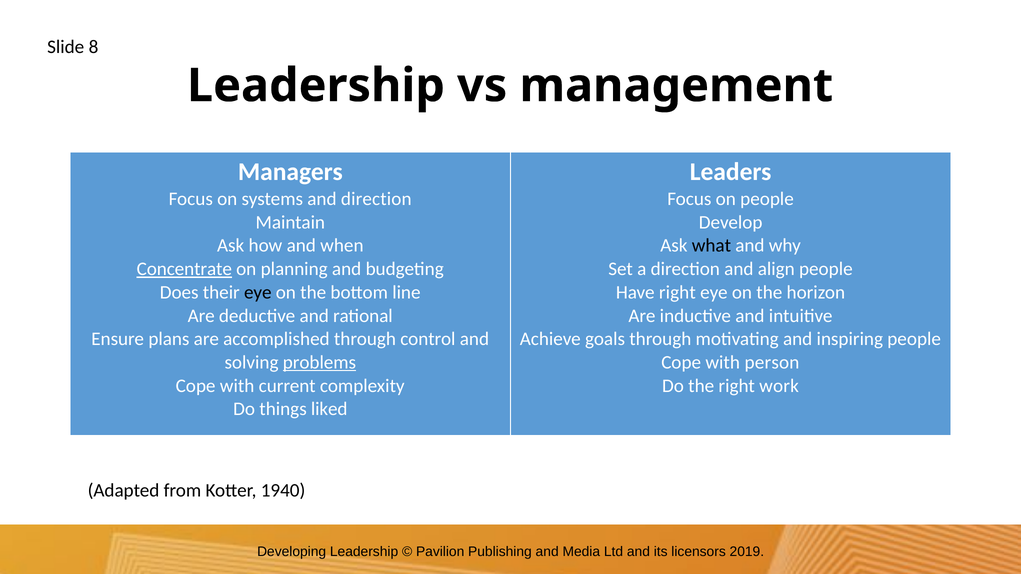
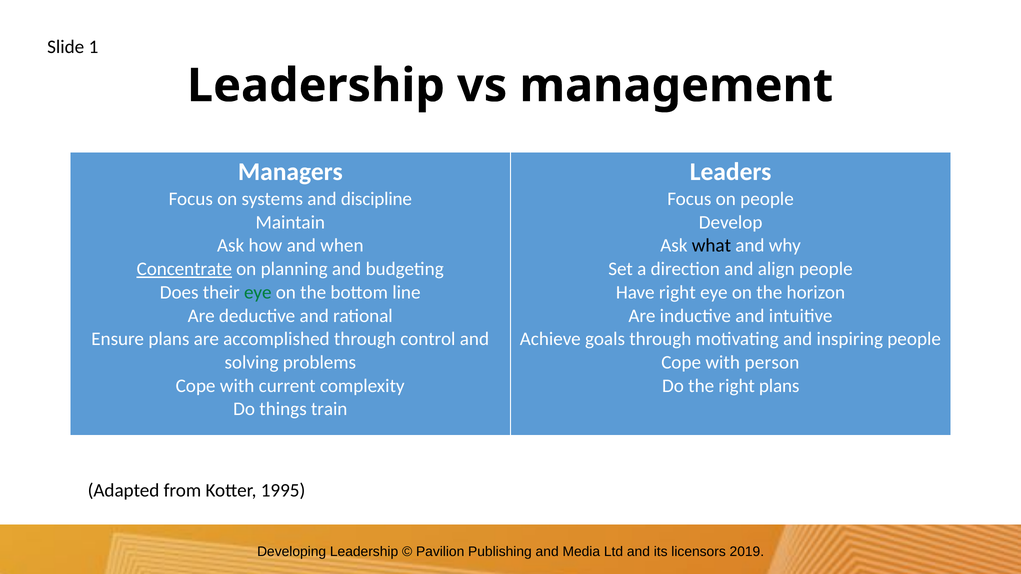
8: 8 -> 1 (93, 47)
and direction: direction -> discipline (376, 199)
eye colour: black -> green (258, 293)
problems underline: present -> none (319, 363)
right work: work -> plans (779, 386)
liked: liked -> train (329, 409)
1940: 1940 -> 1995 (283, 491)
